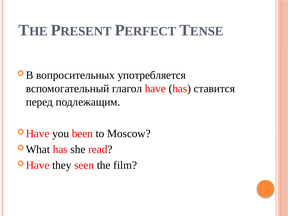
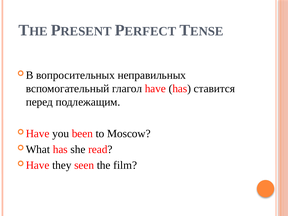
употребляется: употребляется -> неправильных (152, 75)
